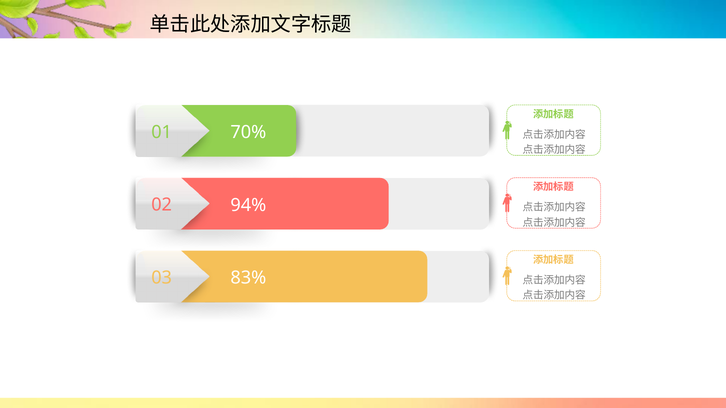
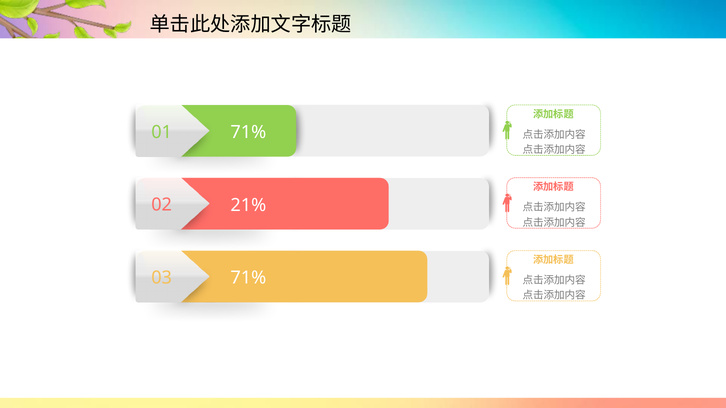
01 70%: 70% -> 71% (248, 132)
94%: 94% -> 21% (248, 205)
03 83%: 83% -> 71% (248, 278)
